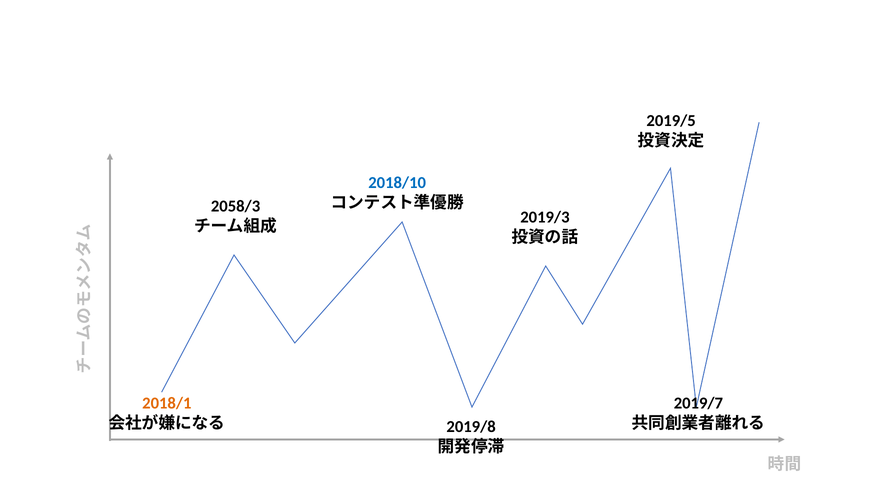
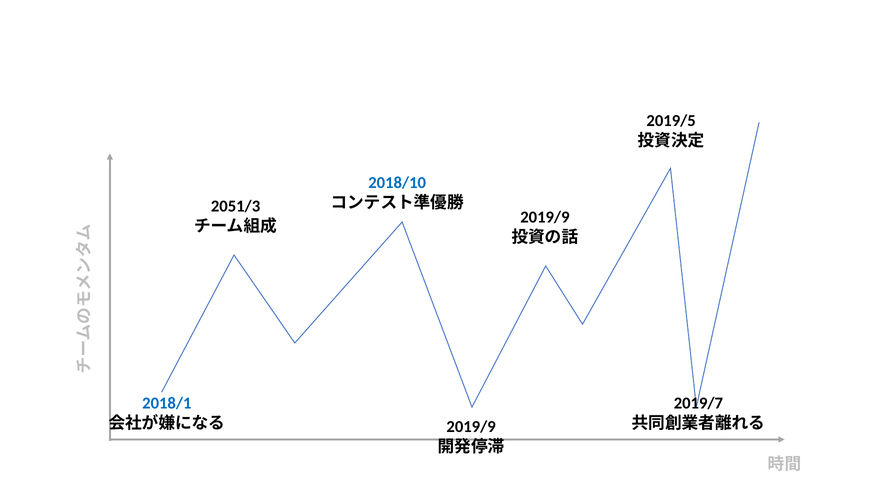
2058/3: 2058/3 -> 2051/3 (236, 206)
2019/3: 2019/3 -> 2019/9 (545, 217)
2018/1 colour: orange -> blue (167, 403)
2019/8: 2019/8 -> 2019/9 (471, 427)
